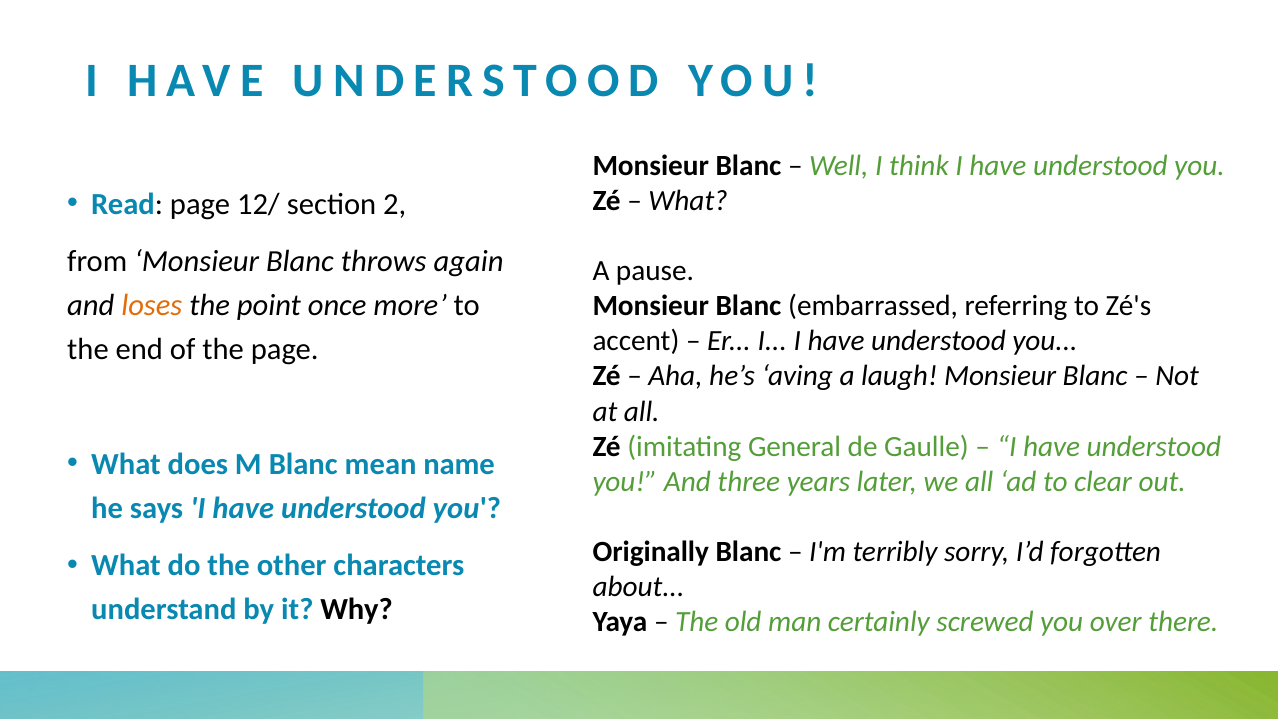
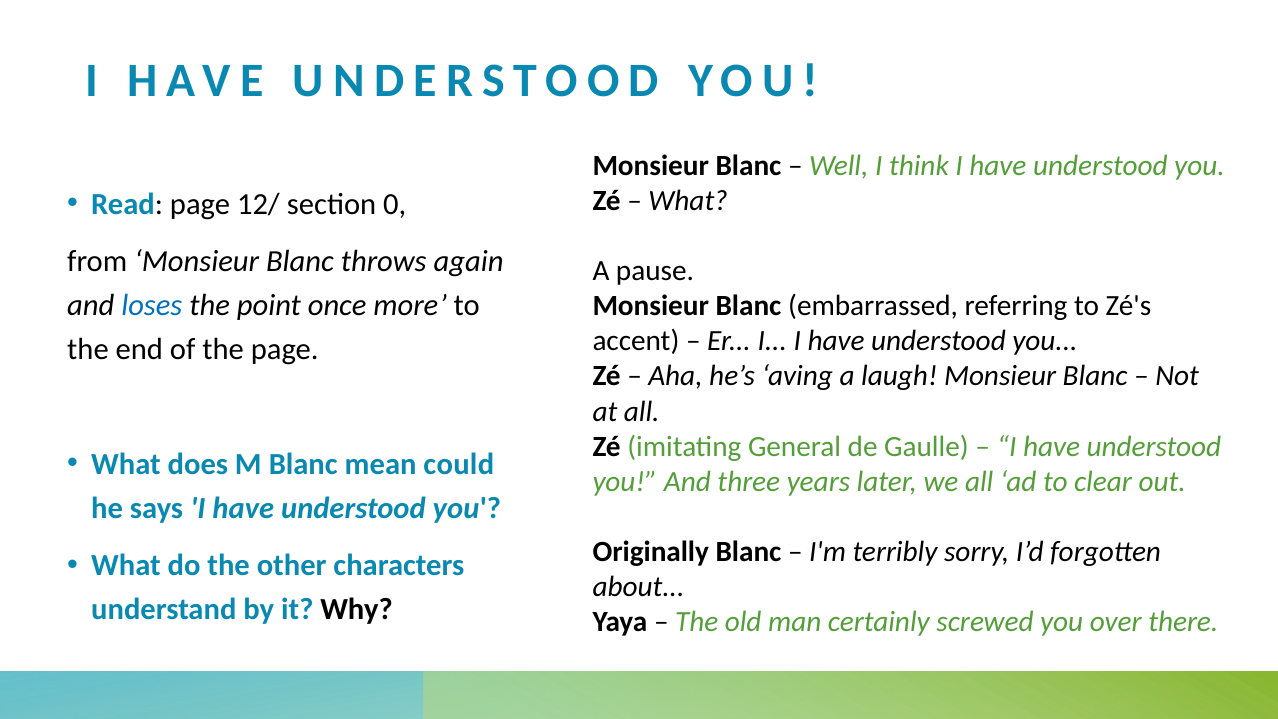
2: 2 -> 0 (395, 204)
loses colour: orange -> blue (152, 305)
name: name -> could (459, 464)
